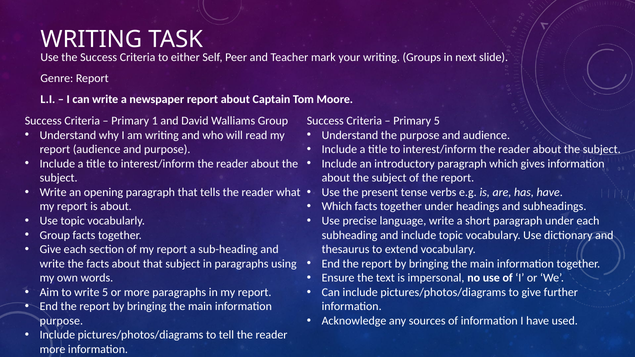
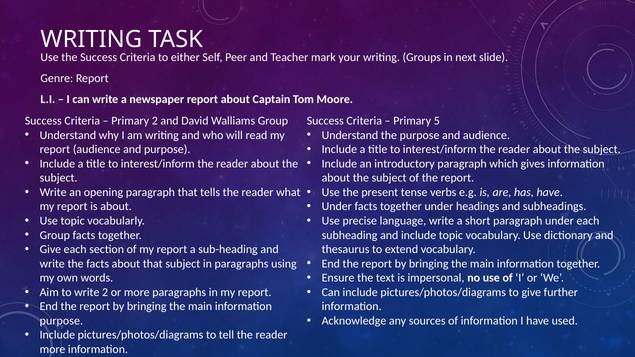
Primary 1: 1 -> 2 (155, 121)
Which: Which -> Under (337, 207)
write 5: 5 -> 2 (105, 292)
